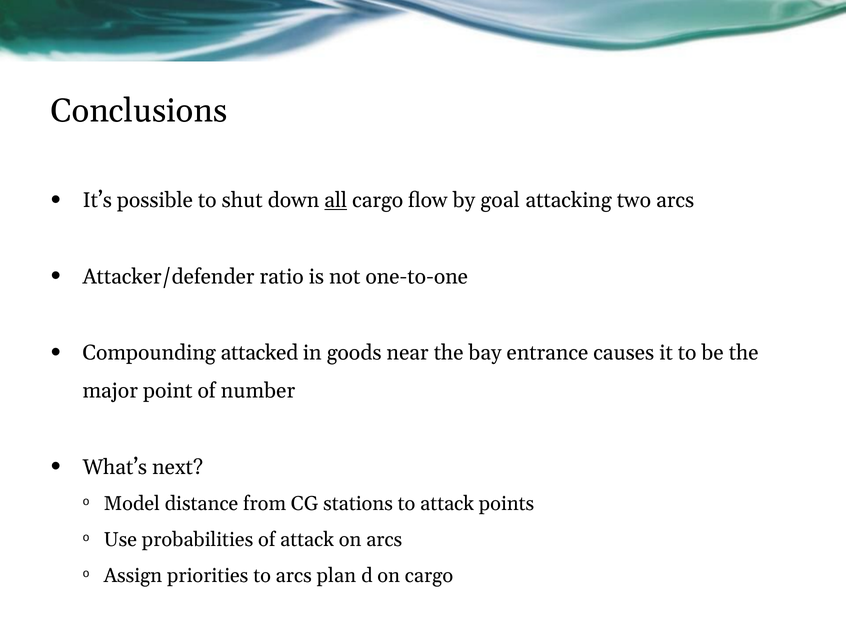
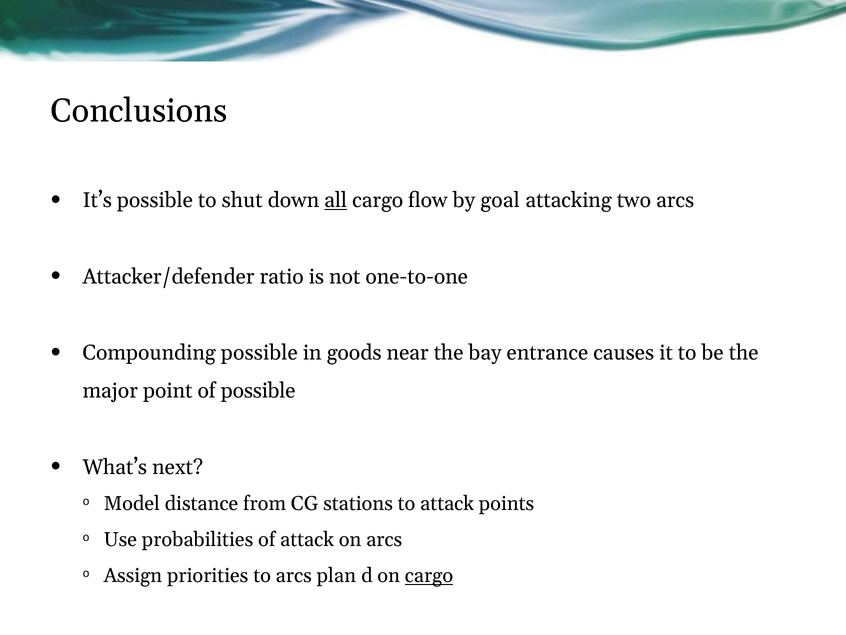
Compounding attacked: attacked -> possible (259, 353)
of number: number -> possible (258, 391)
cargo underline: none -> present (429, 575)
